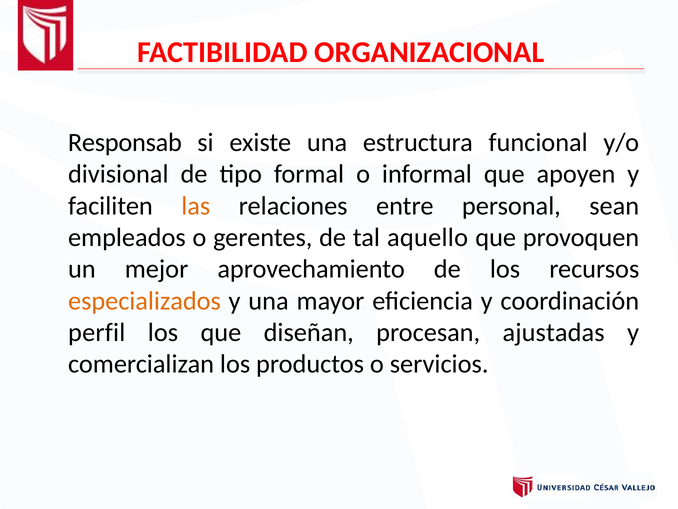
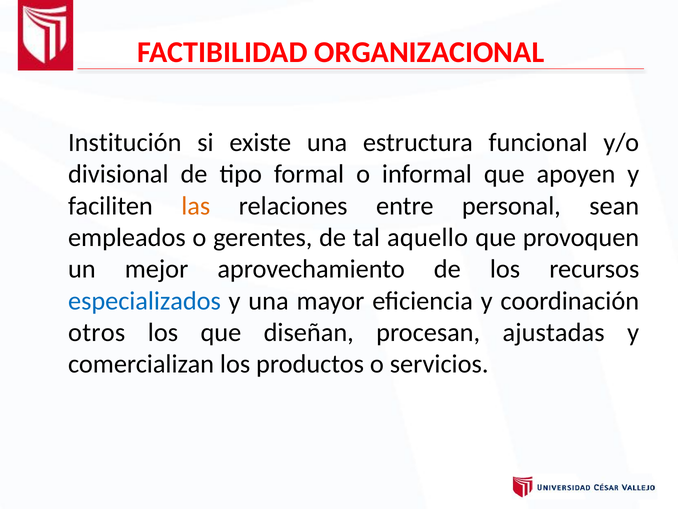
Responsab: Responsab -> Institución (125, 142)
especializados colour: orange -> blue (144, 301)
perfil: perfil -> otros (97, 332)
